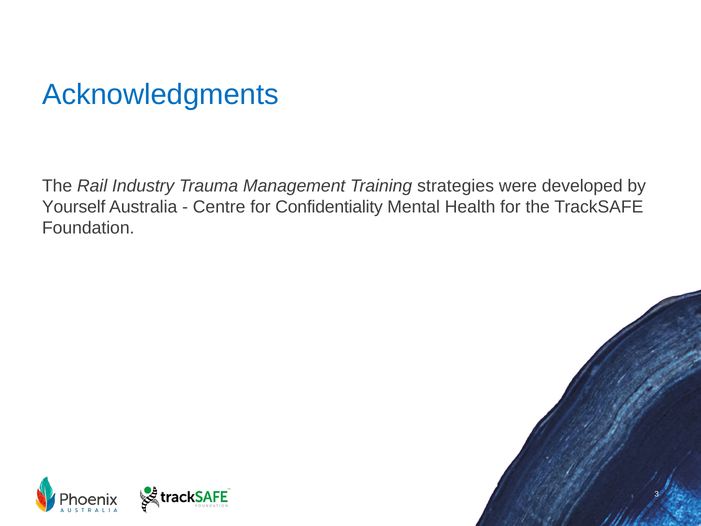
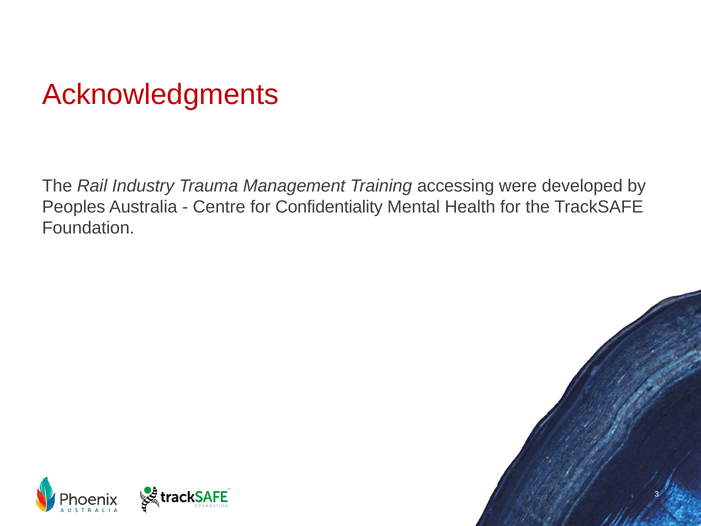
Acknowledgments colour: blue -> red (160, 94)
strategies: strategies -> accessing (456, 186)
Yourself: Yourself -> Peoples (74, 207)
